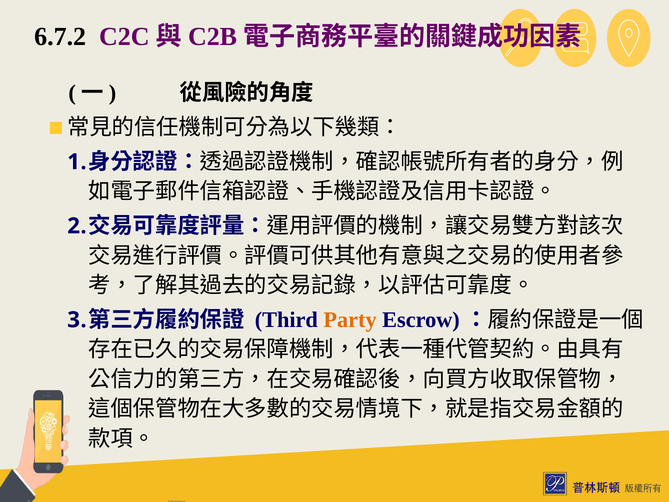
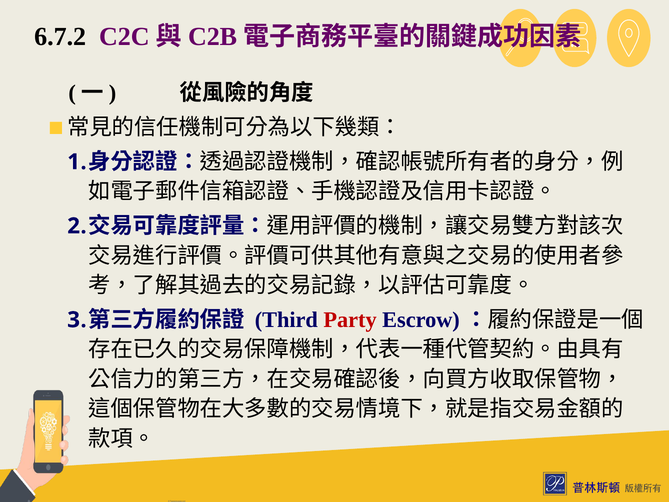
Party colour: orange -> red (350, 320)
